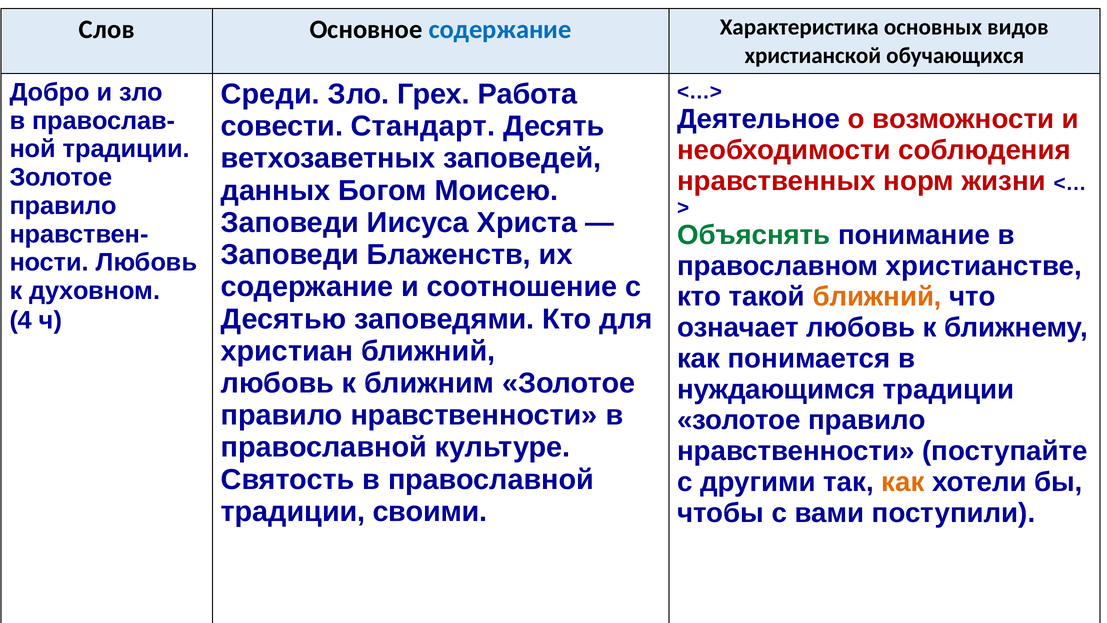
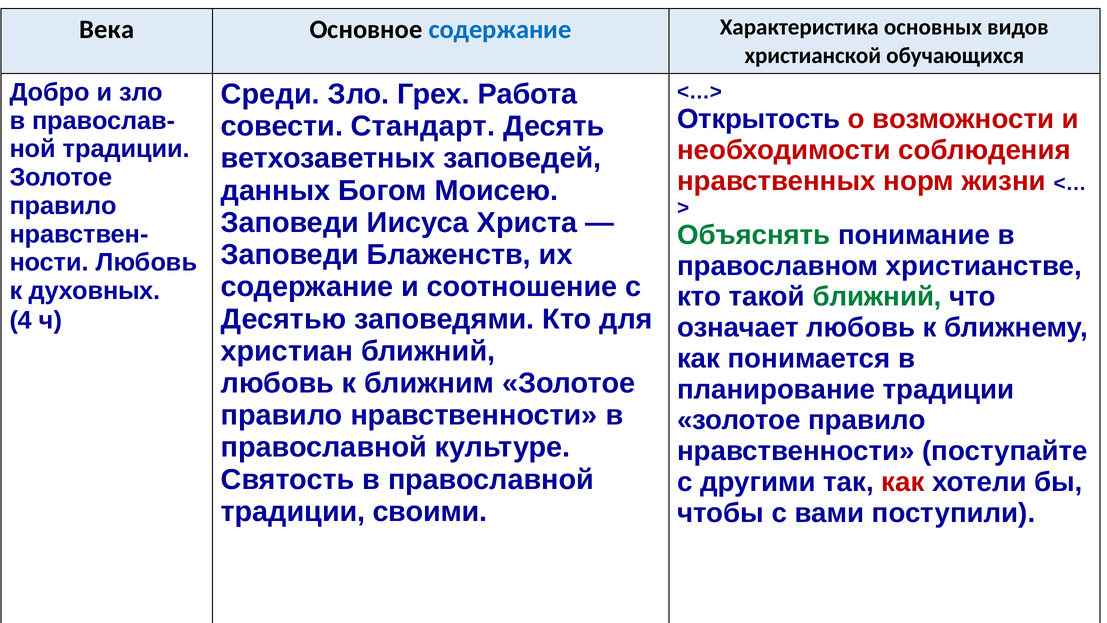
Слов: Слов -> Века (107, 29)
Деятельное: Деятельное -> Открытость (759, 119)
духовном: духовном -> духовных (95, 291)
ближний colour: orange -> green (877, 297)
нуждающимся: нуждающимся -> планирование (776, 389)
как colour: orange -> red (903, 482)
